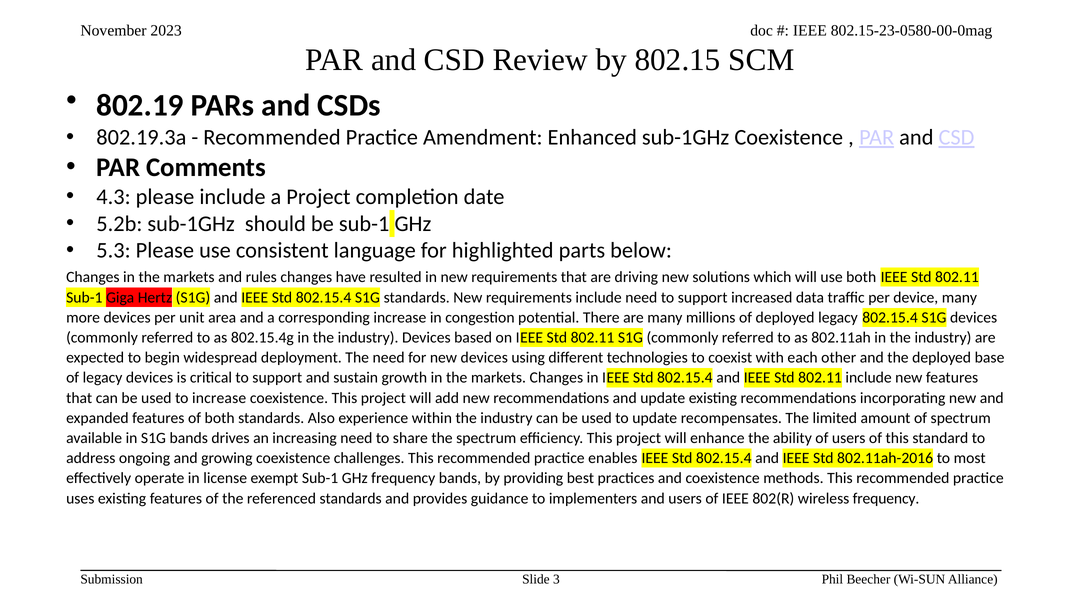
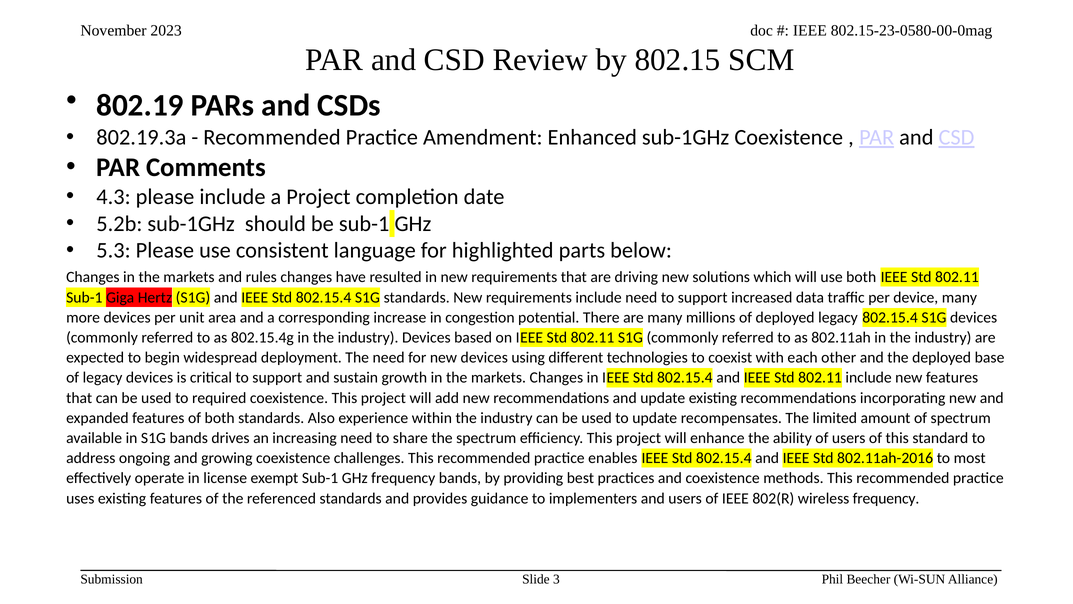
to increase: increase -> required (219, 398)
